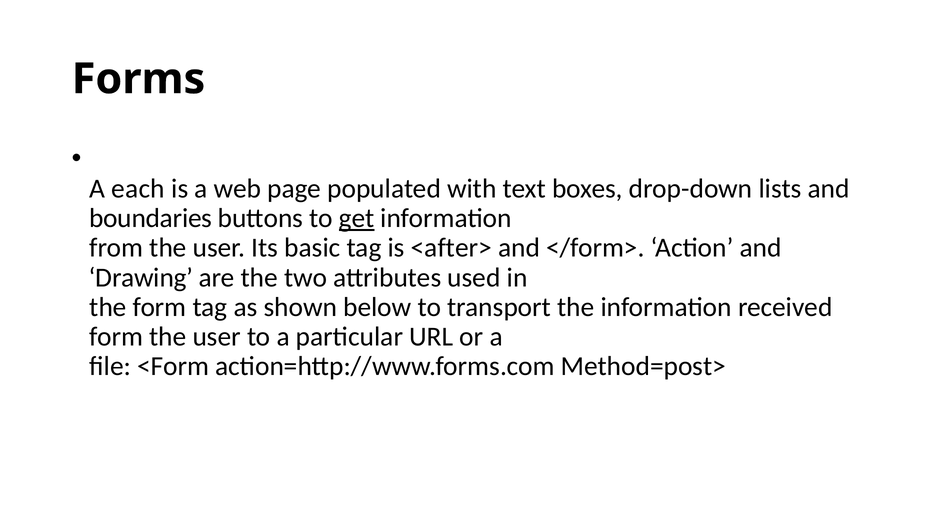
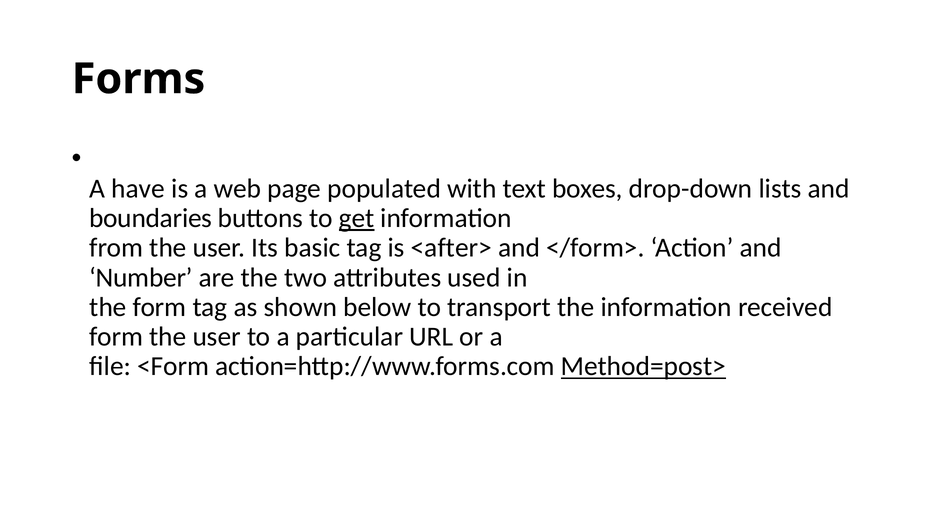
each: each -> have (138, 189)
Drawing: Drawing -> Number (141, 278)
Method=post> underline: none -> present (643, 367)
